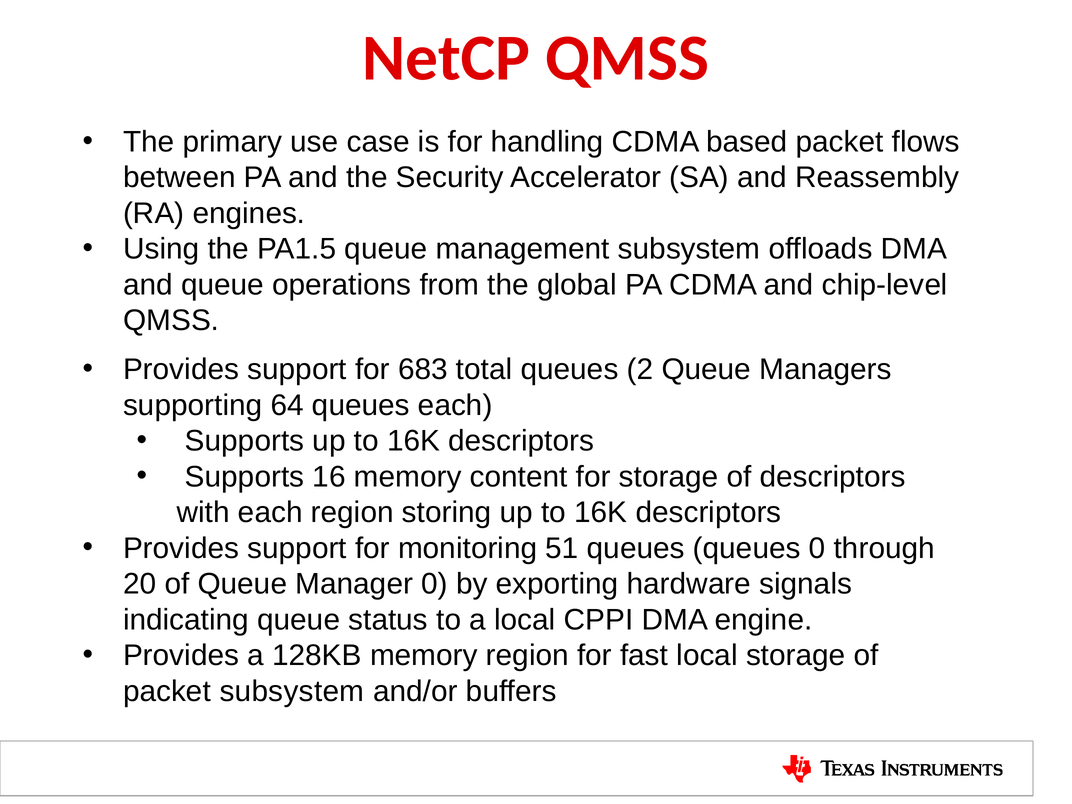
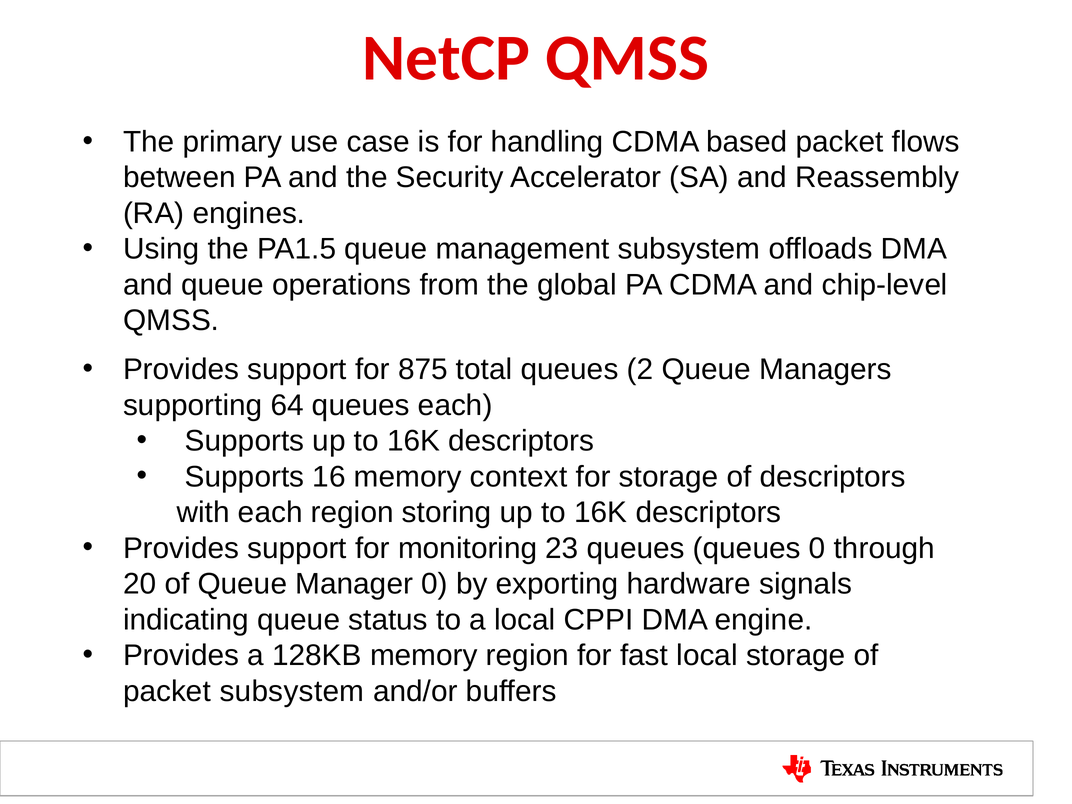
683: 683 -> 875 (423, 370)
content: content -> context (519, 477)
51: 51 -> 23 (562, 548)
